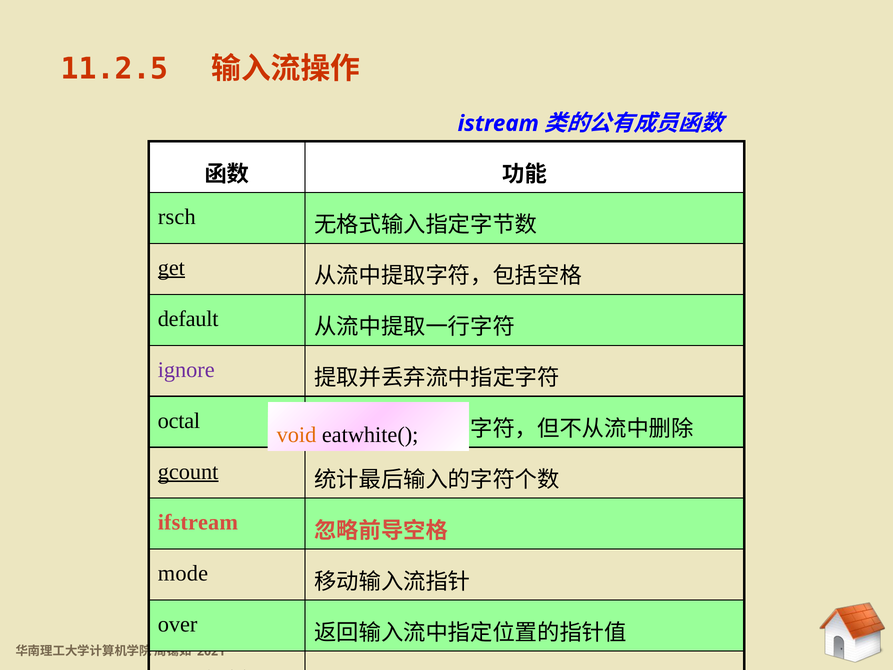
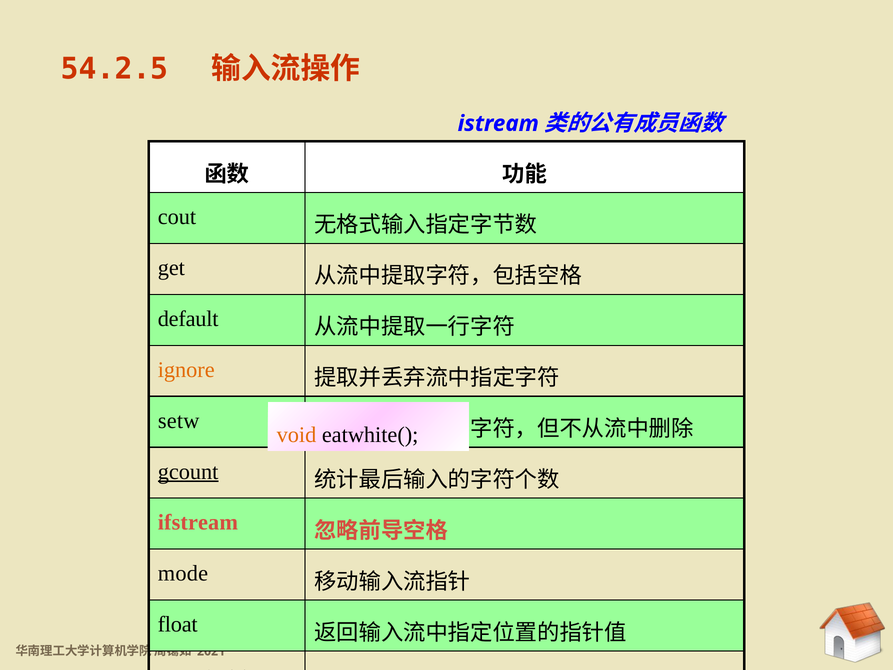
11.2.5: 11.2.5 -> 54.2.5 (115, 69)
rsch: rsch -> cout (177, 217)
get underline: present -> none (171, 268)
ignore colour: purple -> orange (186, 370)
octal: octal -> setw (179, 421)
over: over -> float (178, 624)
